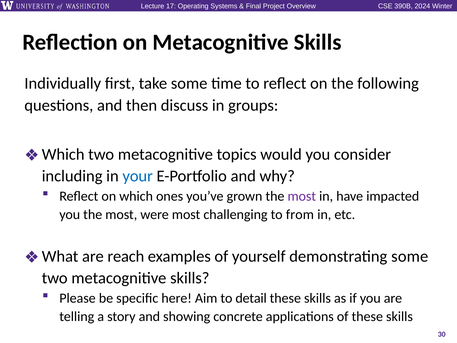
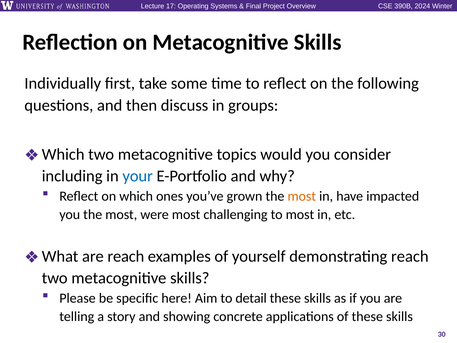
most colour: purple -> orange (302, 196)
to from: from -> most (300, 214)
demonstrating some: some -> reach (410, 256)
